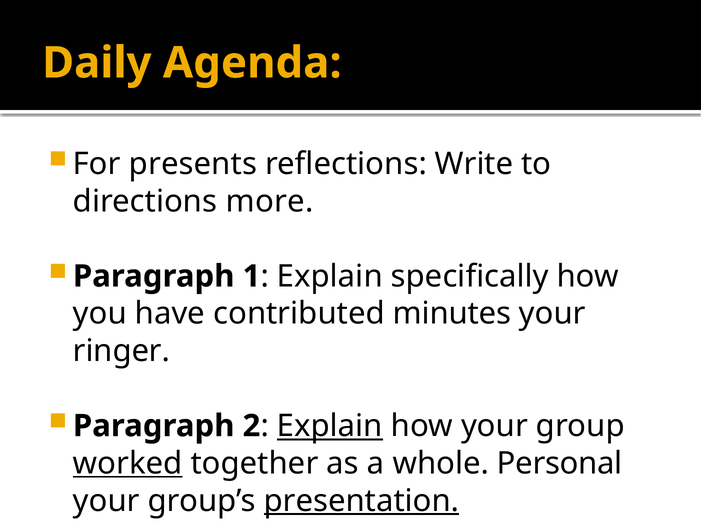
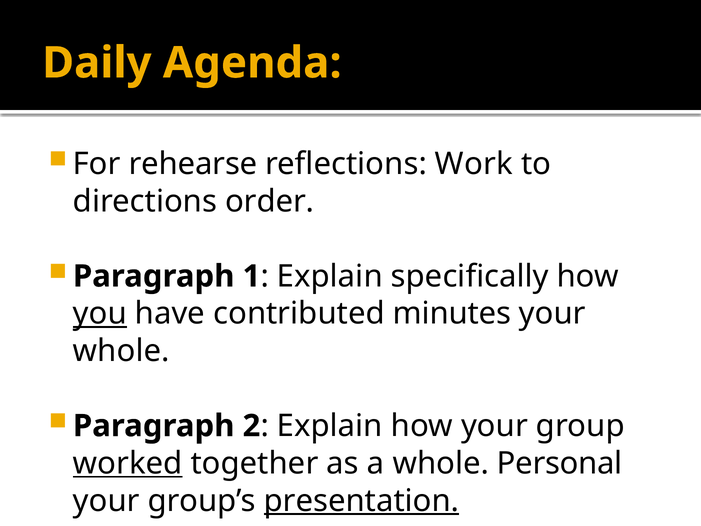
presents: presents -> rehearse (193, 164)
Write: Write -> Work (474, 164)
more: more -> order (270, 201)
you underline: none -> present (100, 314)
ringer: ringer -> whole (121, 351)
Explain underline: present -> none (330, 426)
